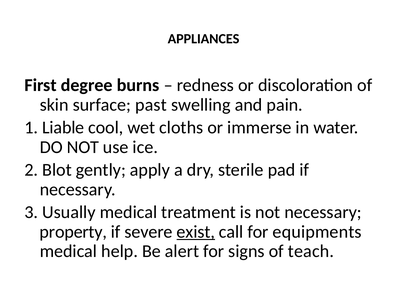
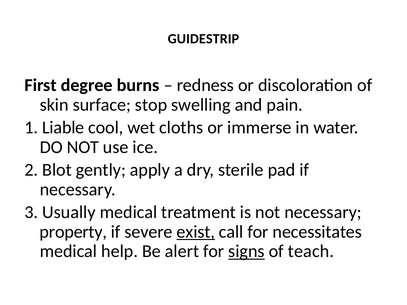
APPLIANCES: APPLIANCES -> GUIDESTRIP (203, 39)
past: past -> stop (151, 105)
equipments: equipments -> necessitates (317, 232)
signs underline: none -> present (246, 252)
